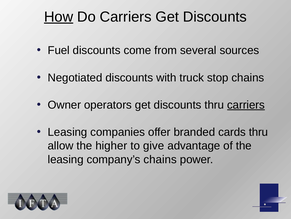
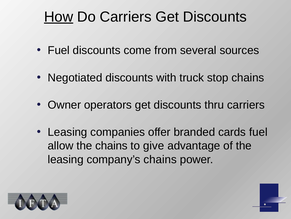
carriers underline: present -> none (246, 105)
cards thru: thru -> fuel (258, 132)
the higher: higher -> chains (111, 145)
